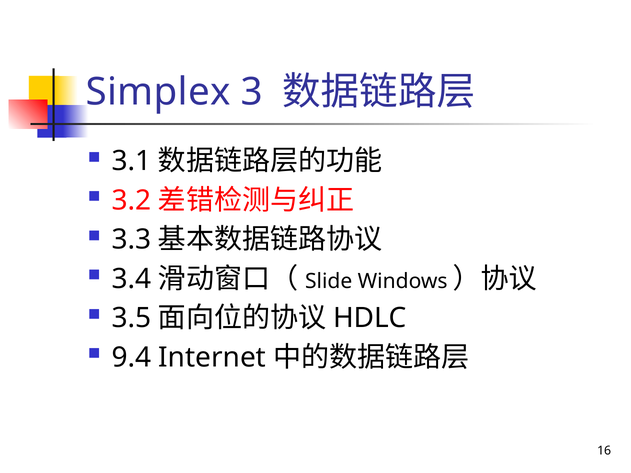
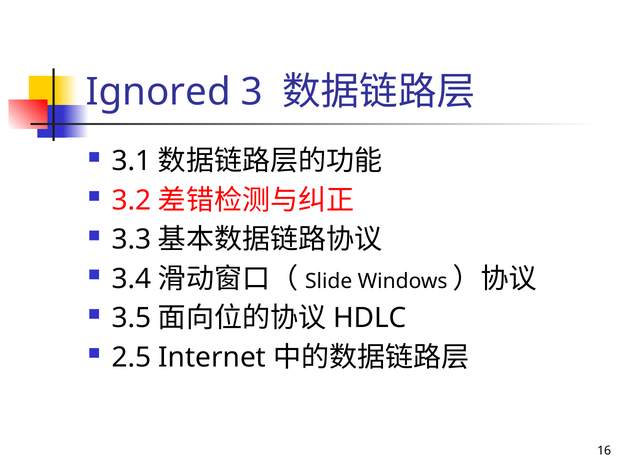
Simplex: Simplex -> Ignored (158, 92)
9.4: 9.4 -> 2.5 (131, 358)
